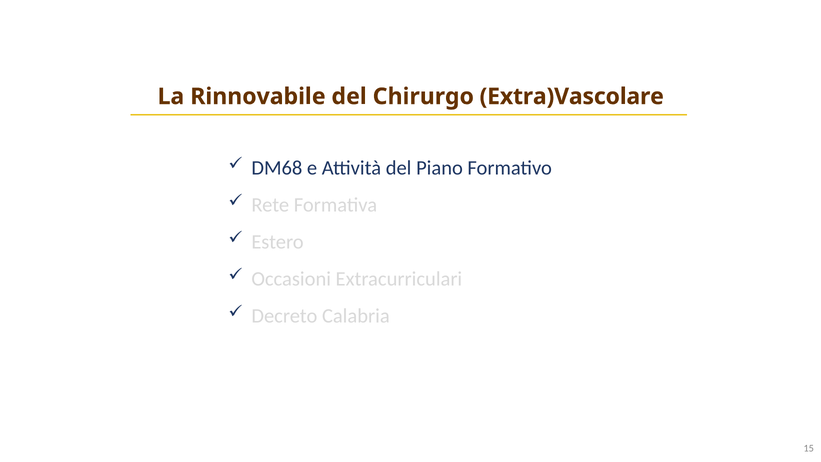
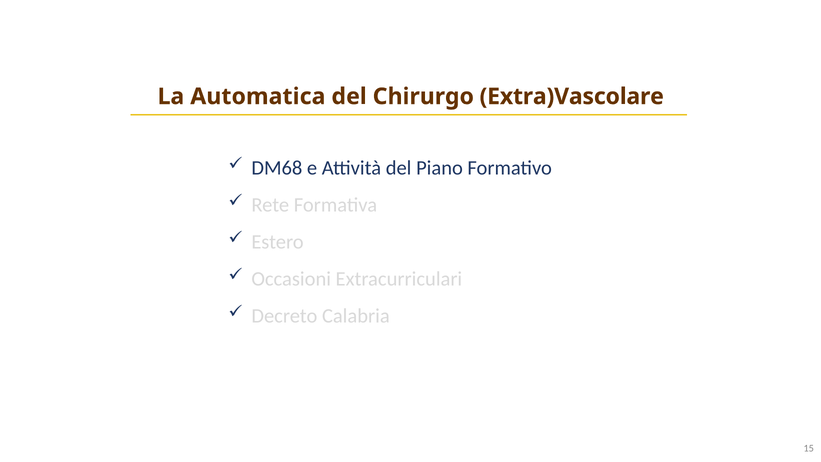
Rinnovabile: Rinnovabile -> Automatica (258, 96)
